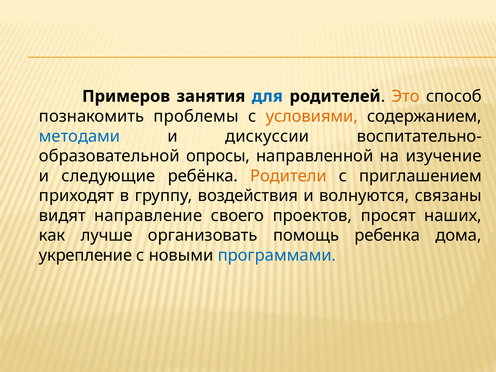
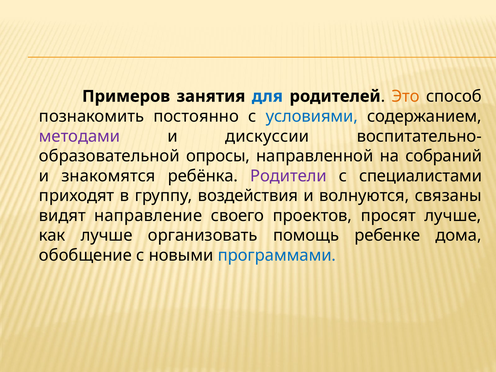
проблемы: проблемы -> постоянно (196, 116)
условиями colour: orange -> blue (312, 116)
методами colour: blue -> purple (80, 136)
изучение: изучение -> собраний (444, 156)
следующие: следующие -> знакомятся (108, 176)
Родители colour: orange -> purple (288, 176)
приглашением: приглашением -> специалистами (421, 176)
просят наших: наших -> лучше (453, 216)
ребенка: ребенка -> ребенке (387, 235)
укрепление: укрепление -> обобщение (85, 255)
